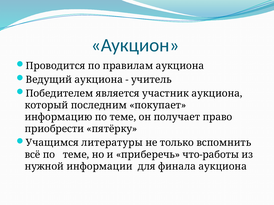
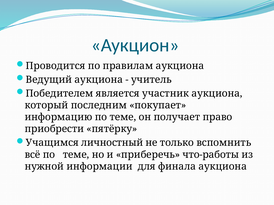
литературы: литературы -> личностный (112, 143)
